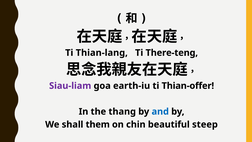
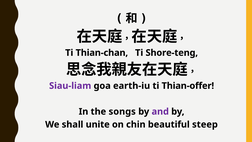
Thian-lang: Thian-lang -> Thian-chan (102, 53)
There-teng: There-teng -> Shore-teng (172, 53)
thang: thang -> songs (122, 111)
and colour: blue -> purple (160, 111)
them: them -> unite (98, 124)
